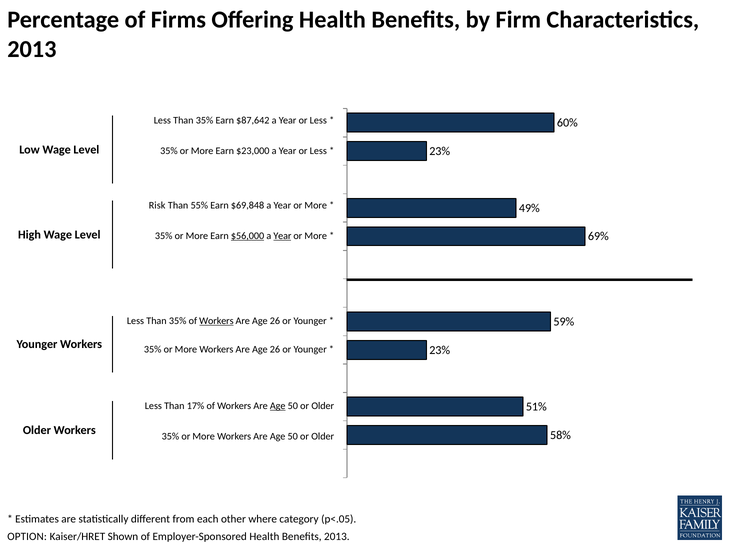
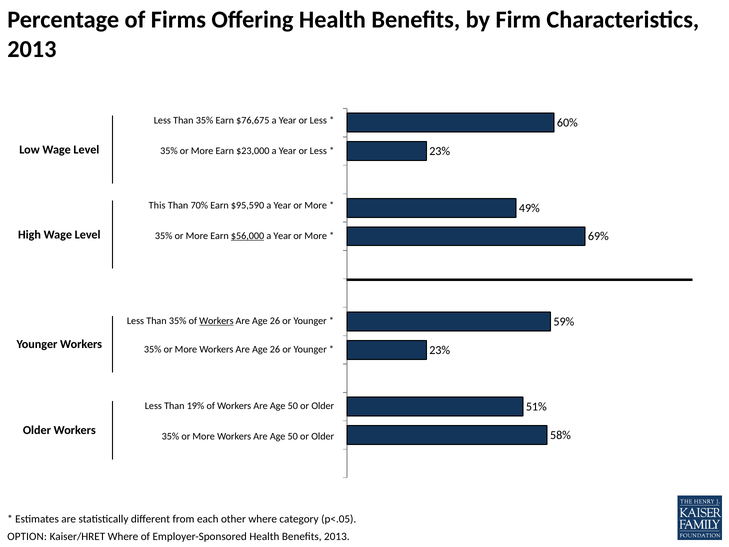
$87,642: $87,642 -> $76,675 (253, 120)
Risk: Risk -> This (157, 205)
55%: 55% -> 70% (199, 205)
$69,848: $69,848 -> $95,590 (248, 205)
Year underline: present -> none (282, 236)
17%: 17% -> 19% (196, 406)
Age underline: present -> none (278, 406)
Kaiser/HRET Shown: Shown -> Where (123, 536)
